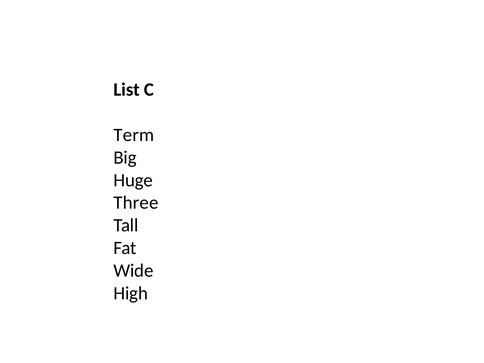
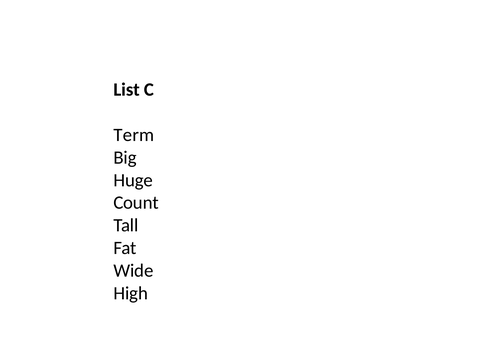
Three: Three -> Count (136, 203)
